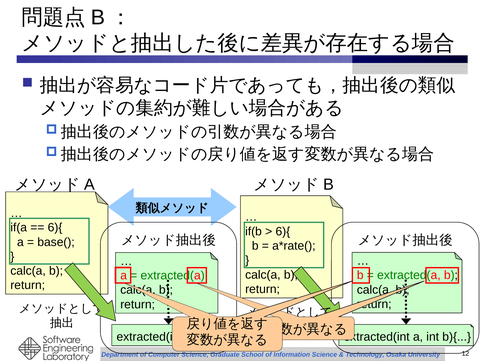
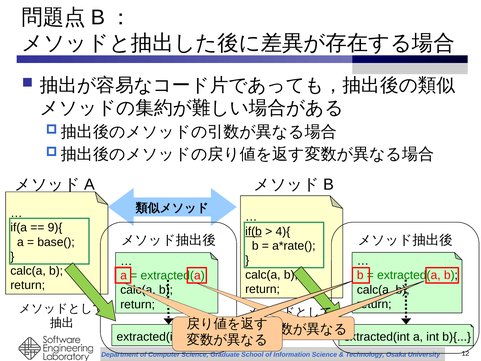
6){: 6){ -> 9){ (55, 227)
if(b underline: none -> present (254, 231)
6){: 6){ -> 4){ (283, 231)
